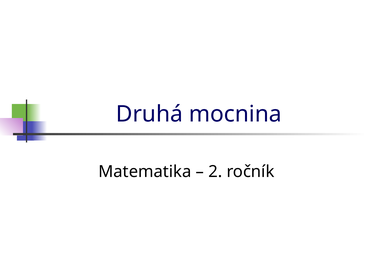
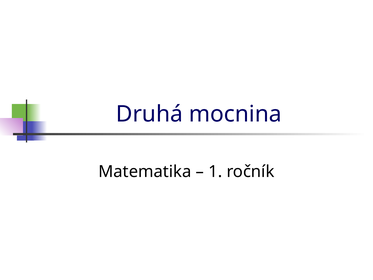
2: 2 -> 1 (215, 171)
